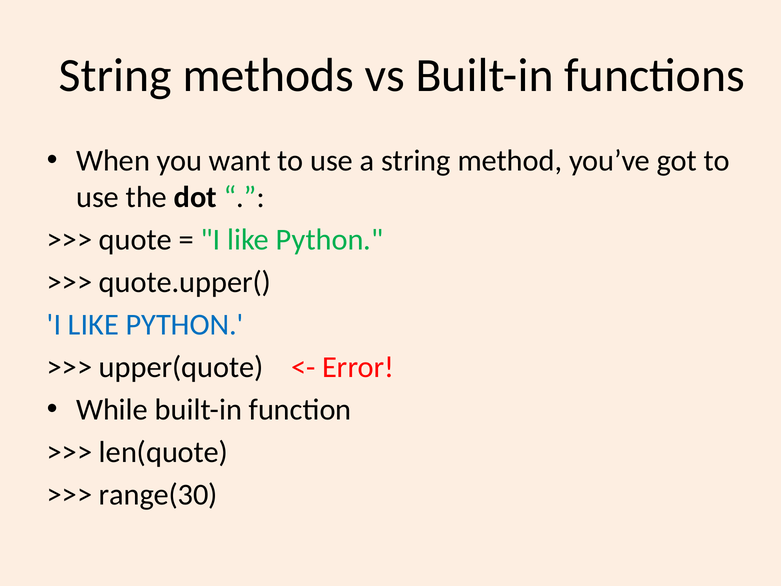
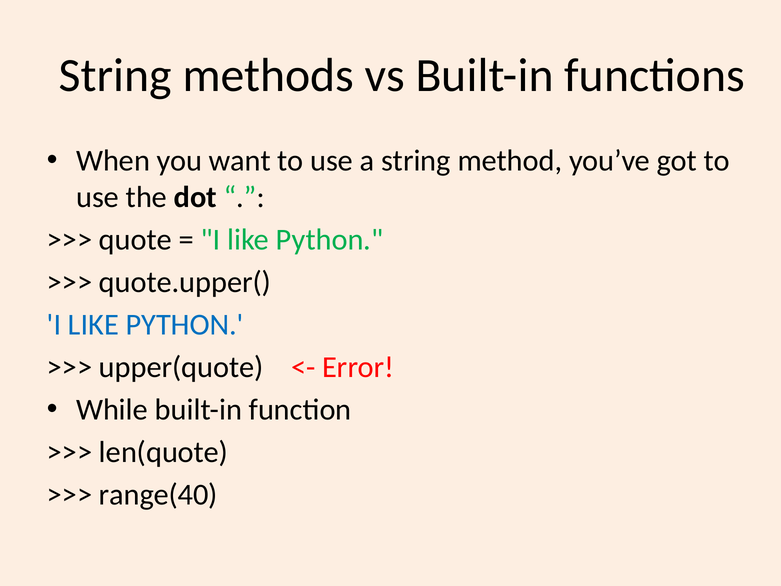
range(30: range(30 -> range(40 (158, 494)
